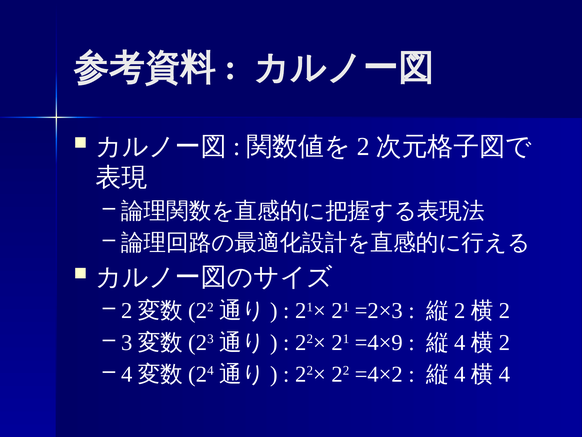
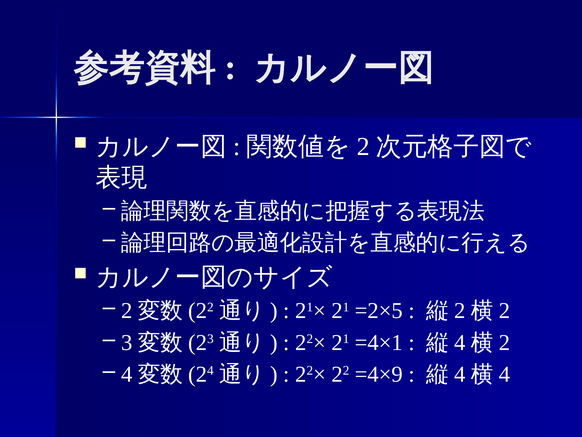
=2×3: =2×3 -> =2×5 (379, 310)
=4×9: =4×9 -> =4×1 (379, 342)
=4×2: =4×2 -> =4×9 (379, 374)
